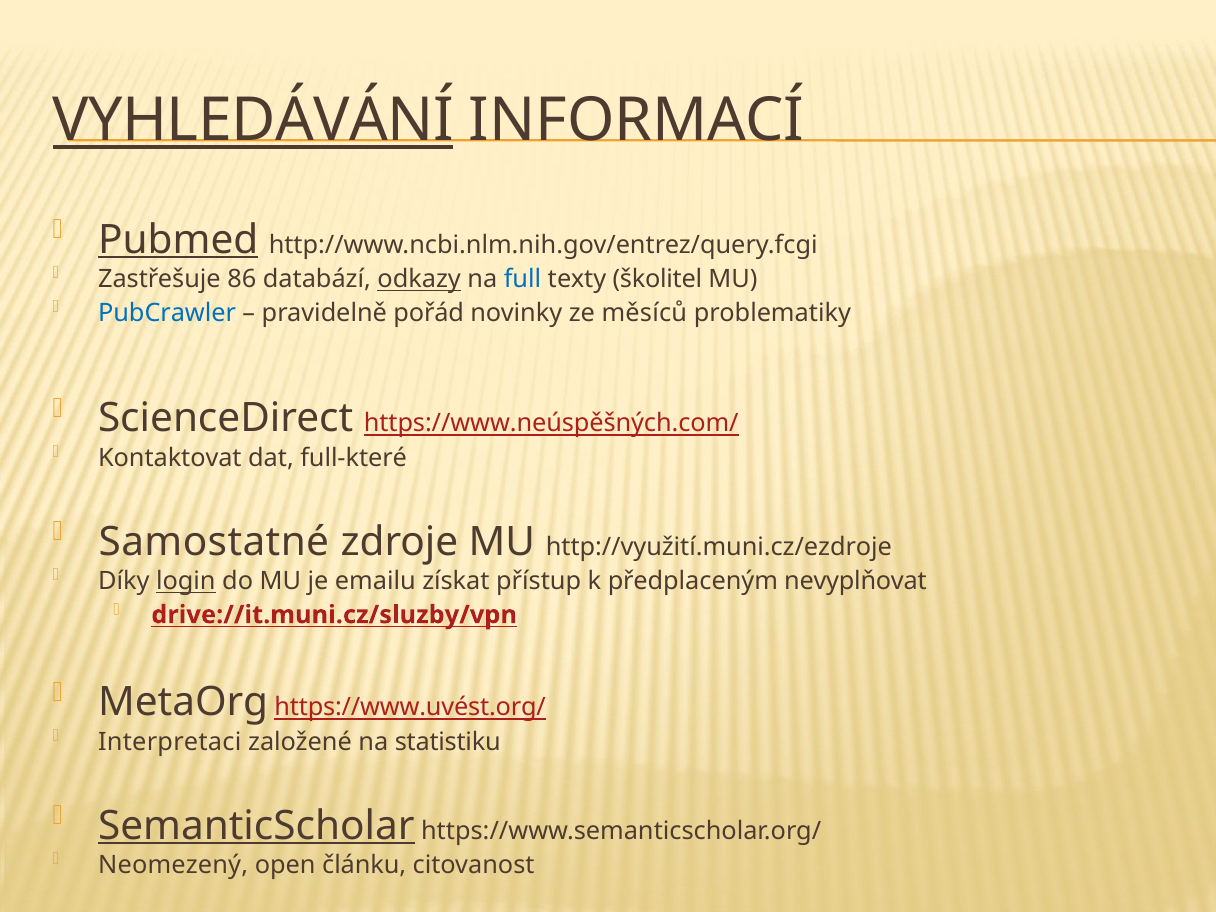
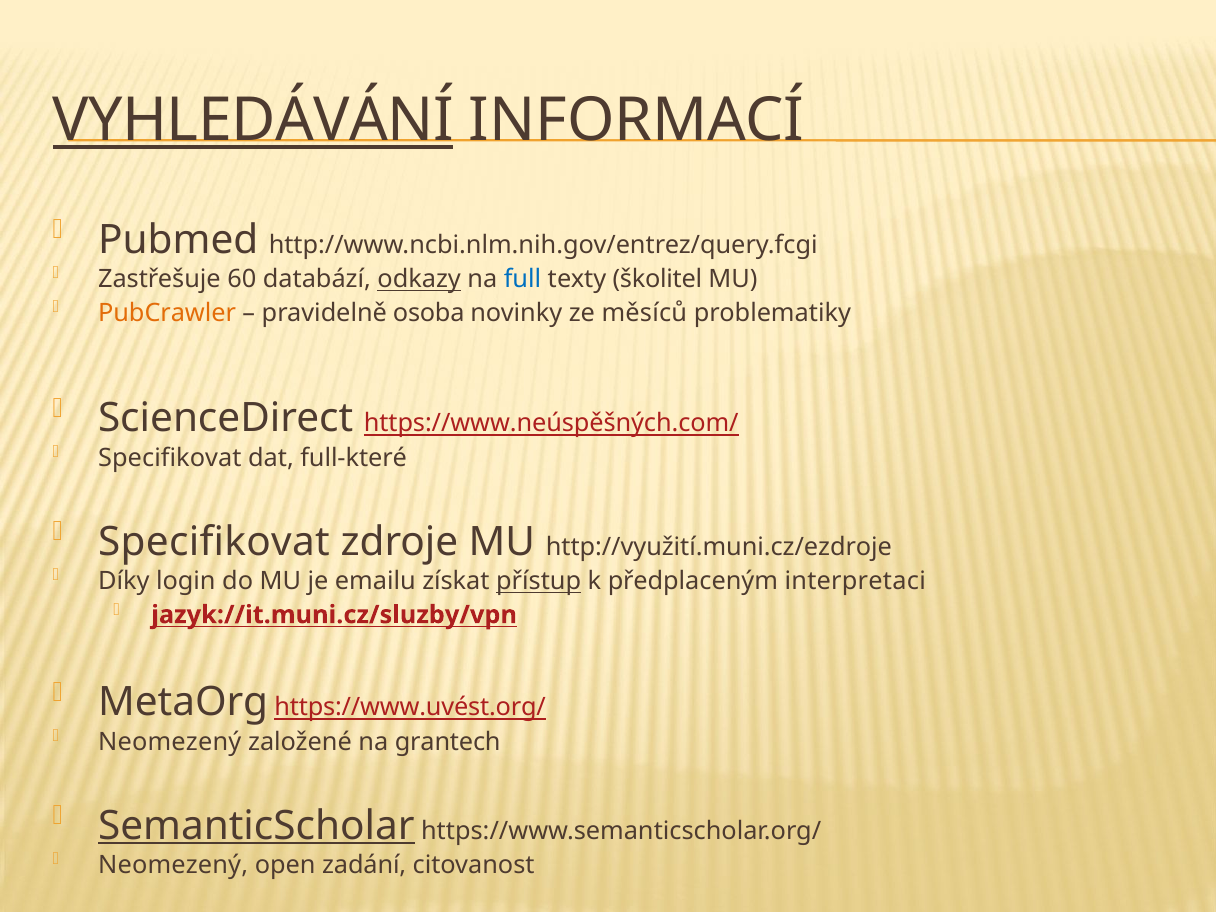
Pubmed underline: present -> none (178, 240)
86: 86 -> 60 (242, 279)
PubCrawler colour: blue -> orange (167, 313)
pořád: pořád -> osoba (429, 313)
Kontaktovat: Kontaktovat -> Specifikovat (170, 458)
Samostatné: Samostatné -> Specifikovat (214, 542)
login underline: present -> none (186, 581)
přístup underline: none -> present (539, 581)
nevyplňovat: nevyplňovat -> interpretaci (855, 581)
drive://it.muni.cz/sluzby/vpn: drive://it.muni.cz/sluzby/vpn -> jazyk://it.muni.cz/sluzby/vpn (334, 615)
Interpretaci: Interpretaci -> Neomezený (170, 742)
statistiku: statistiku -> grantech (448, 742)
článku: článku -> zadání (364, 865)
